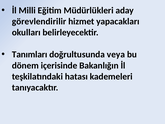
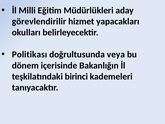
Tanımları: Tanımları -> Politikası (30, 54)
hatası: hatası -> birinci (76, 76)
